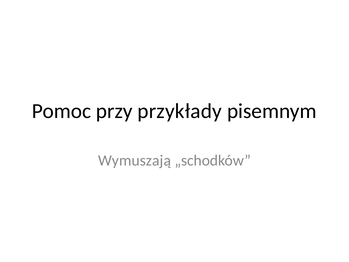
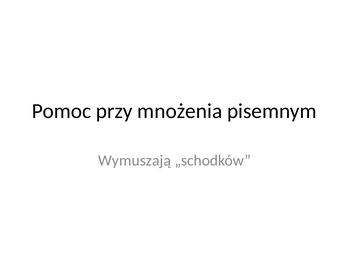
przykłady: przykłady -> mnożenia (180, 111)
